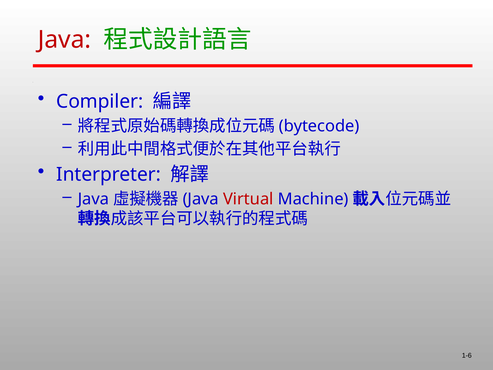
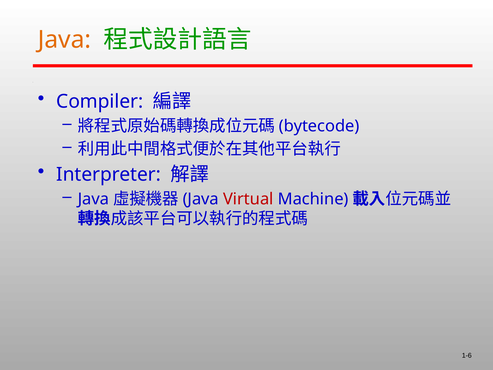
Java colour: red -> orange (65, 40)
